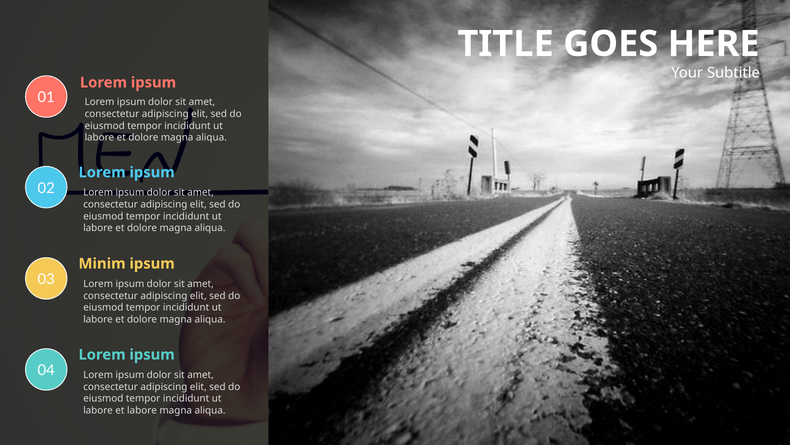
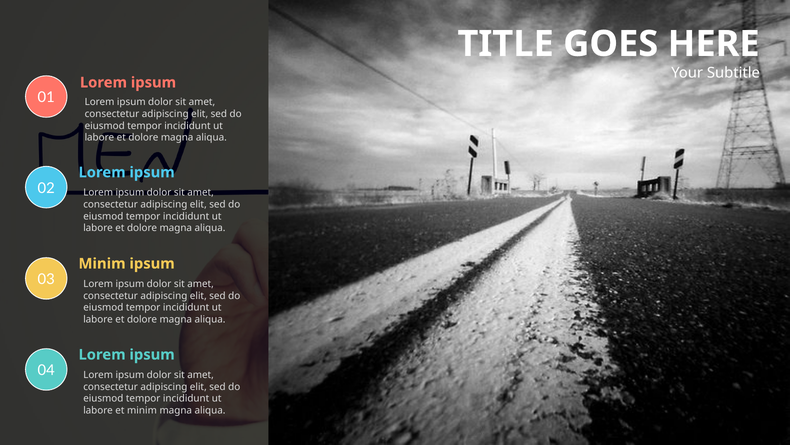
et labore: labore -> minim (142, 410)
